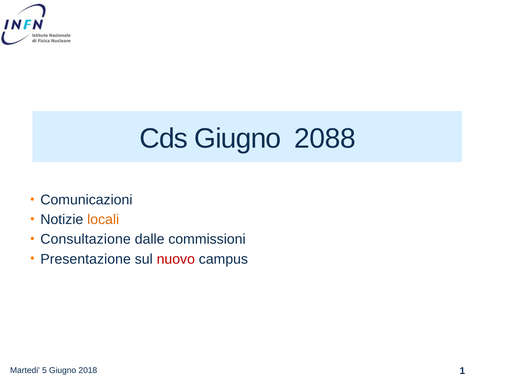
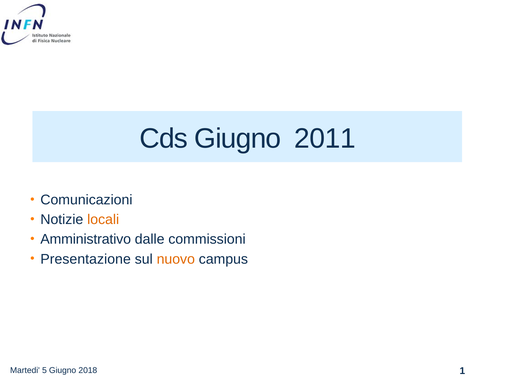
2088: 2088 -> 2011 (325, 138)
Consultazione: Consultazione -> Amministrativo (86, 239)
nuovo colour: red -> orange (176, 259)
